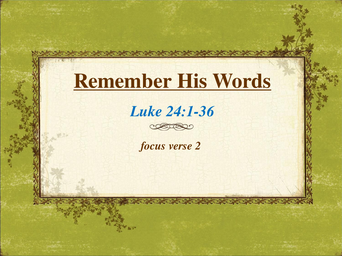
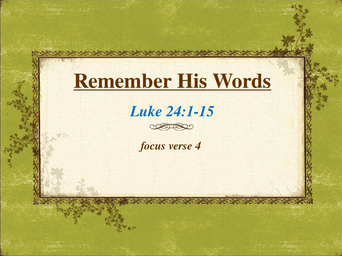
24:1-36: 24:1-36 -> 24:1-15 (190, 112)
2: 2 -> 4 (198, 146)
